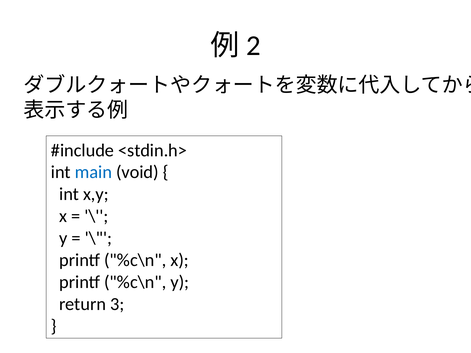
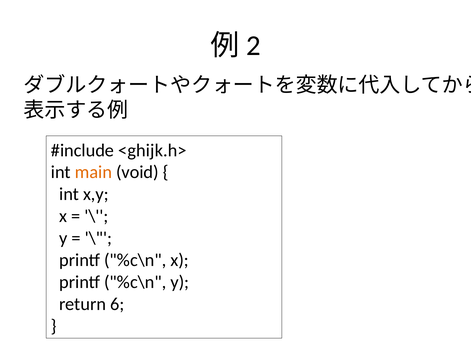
<stdin.h>: <stdin.h> -> <ghijk.h> (152, 150)
main colour: blue -> orange (93, 172)
3: 3 -> 6 (117, 304)
